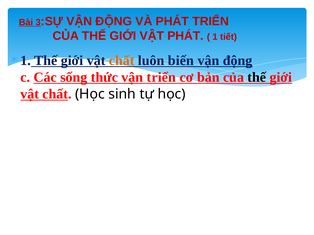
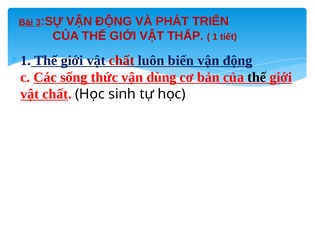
VẬT PHÁT: PHÁT -> THẤP (185, 36)
chất colour: orange -> red (122, 61)
vận triển: triển -> dùng (161, 77)
